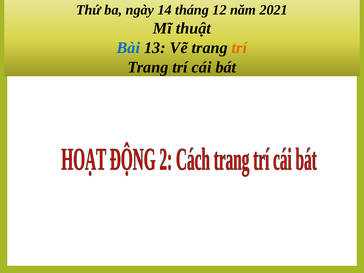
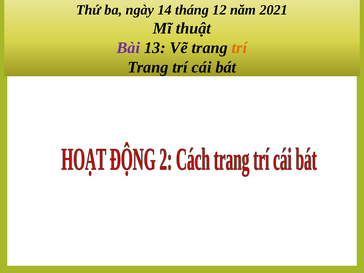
Bài colour: blue -> purple (128, 48)
